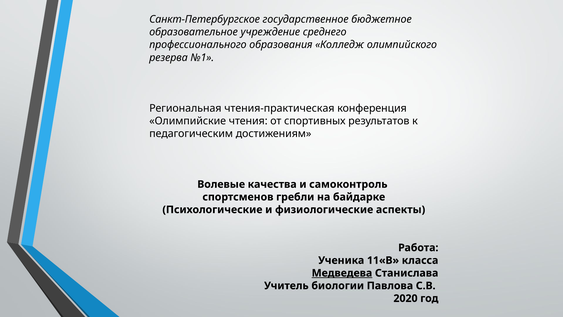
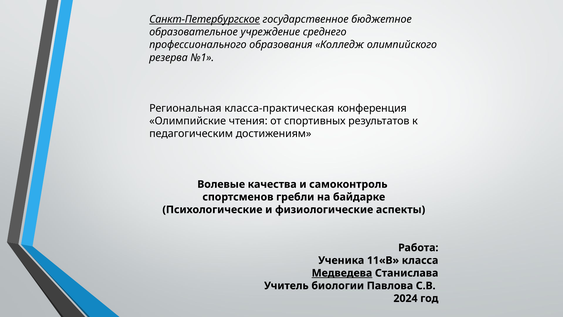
Санкт-Петербургское underline: none -> present (205, 19)
чтения-практическая: чтения-практическая -> класса-практическая (279, 108)
2020: 2020 -> 2024 (406, 298)
